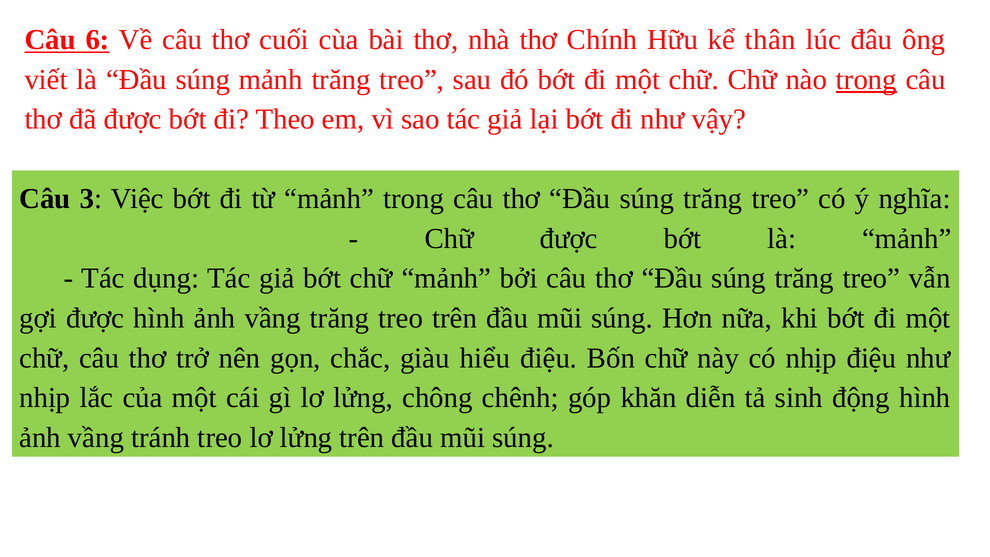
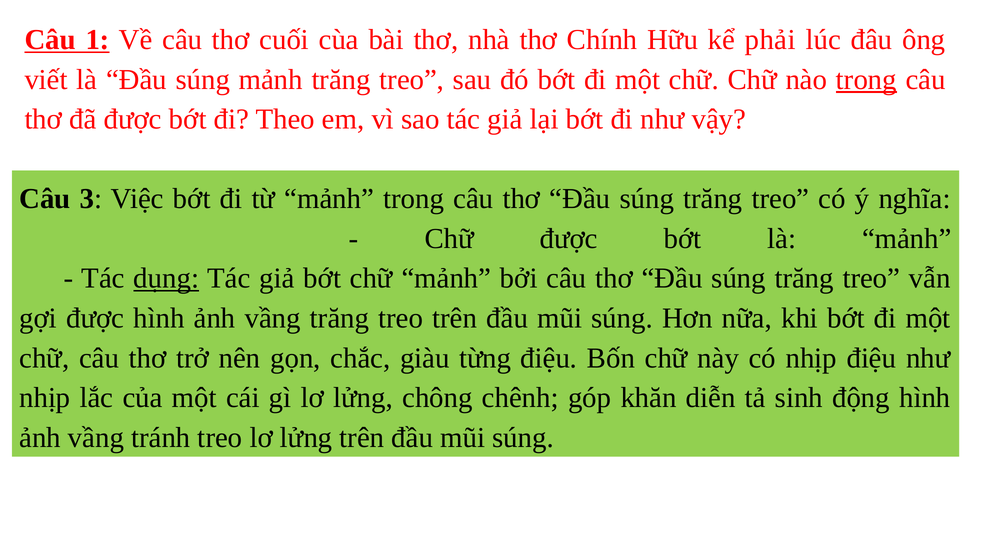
6: 6 -> 1 (98, 40)
thân: thân -> phải (770, 40)
dụng underline: none -> present (166, 278)
hiểu: hiểu -> từng (485, 358)
